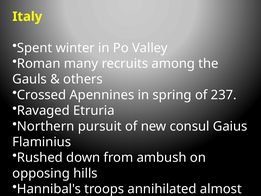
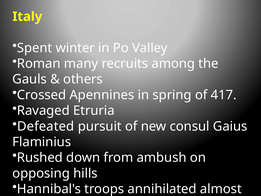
237: 237 -> 417 (224, 95)
Northern: Northern -> Defeated (46, 126)
